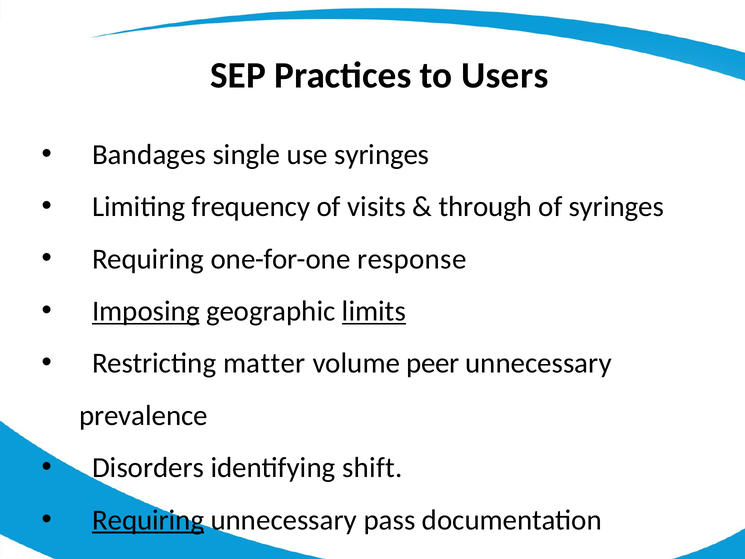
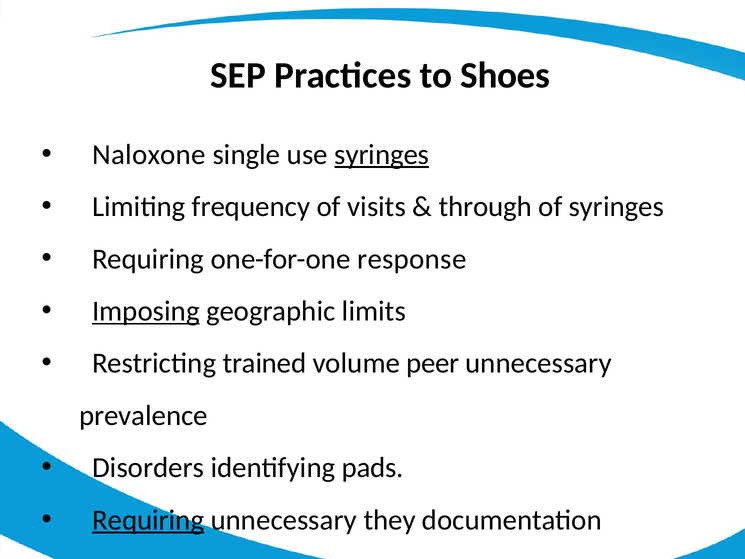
Users: Users -> Shoes (505, 76)
Bandages: Bandages -> Naloxone (149, 155)
syringes underline: none -> present (382, 155)
limits underline: present -> none (374, 311)
matter: matter -> trained (264, 363)
shift: shift -> pads (373, 468)
pass: pass -> they (390, 520)
